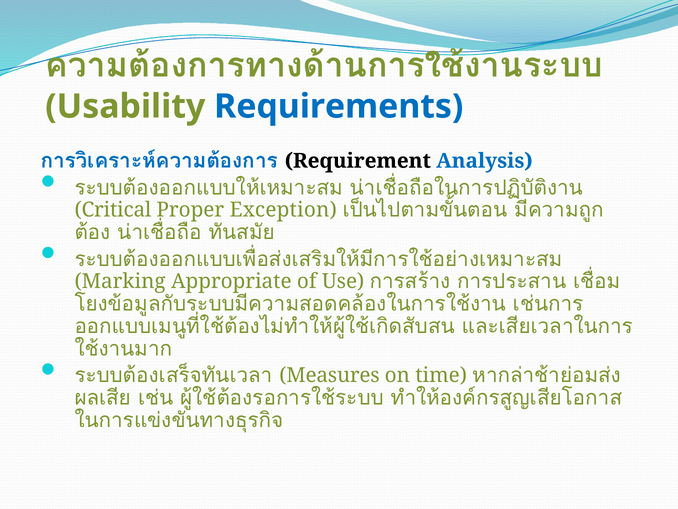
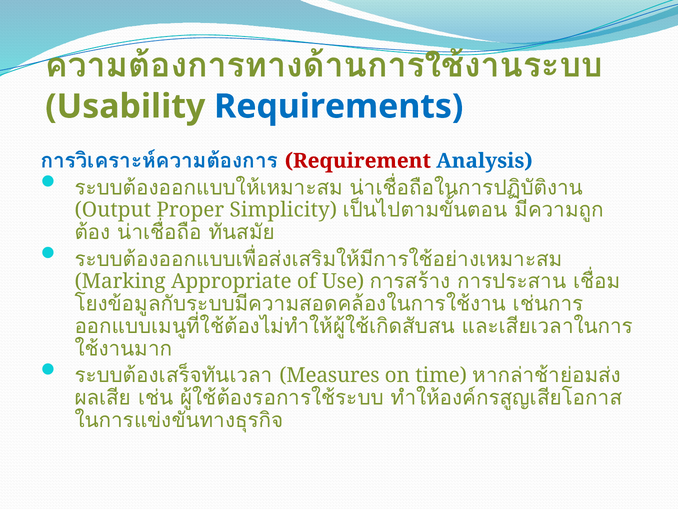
Requirement colour: black -> red (358, 161)
Critical: Critical -> Output (113, 210)
Exception: Exception -> Simplicity (283, 210)
